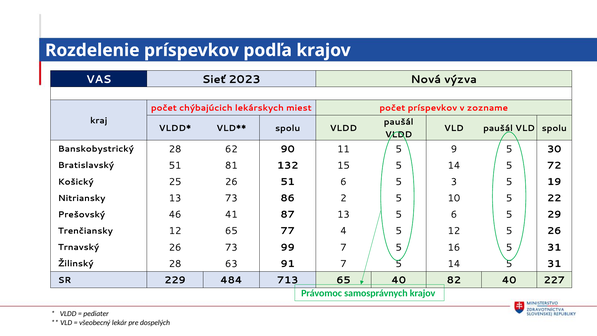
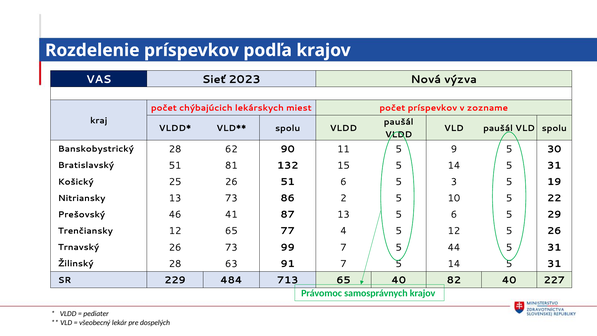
72: 72 -> 31 (554, 165)
16: 16 -> 44 (454, 247)
